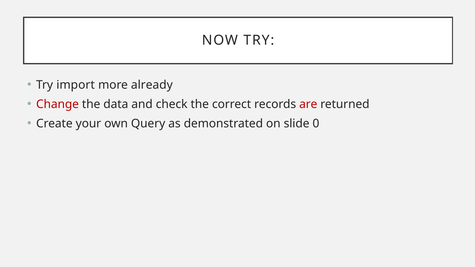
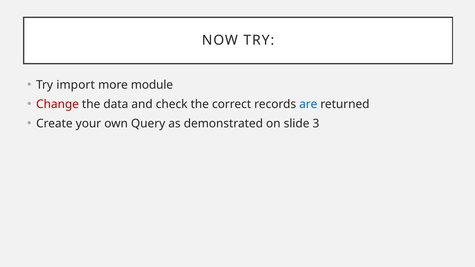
already: already -> module (152, 85)
are colour: red -> blue (308, 104)
0: 0 -> 3 (316, 124)
